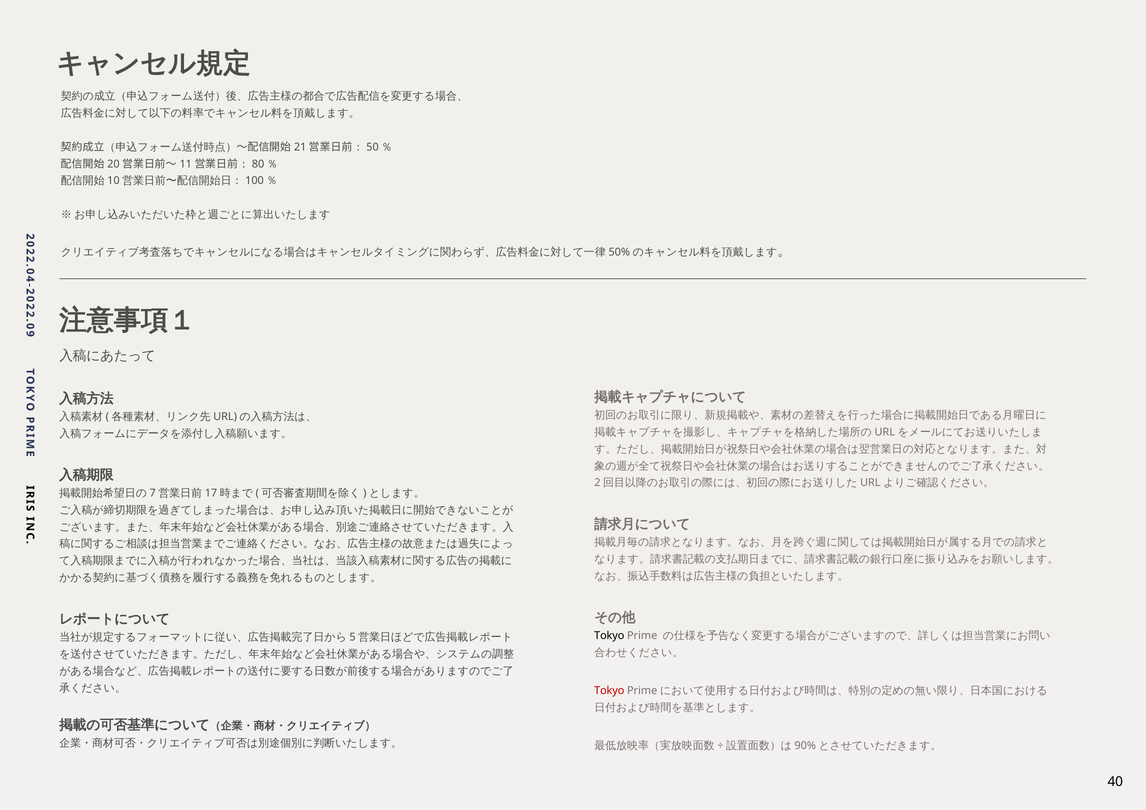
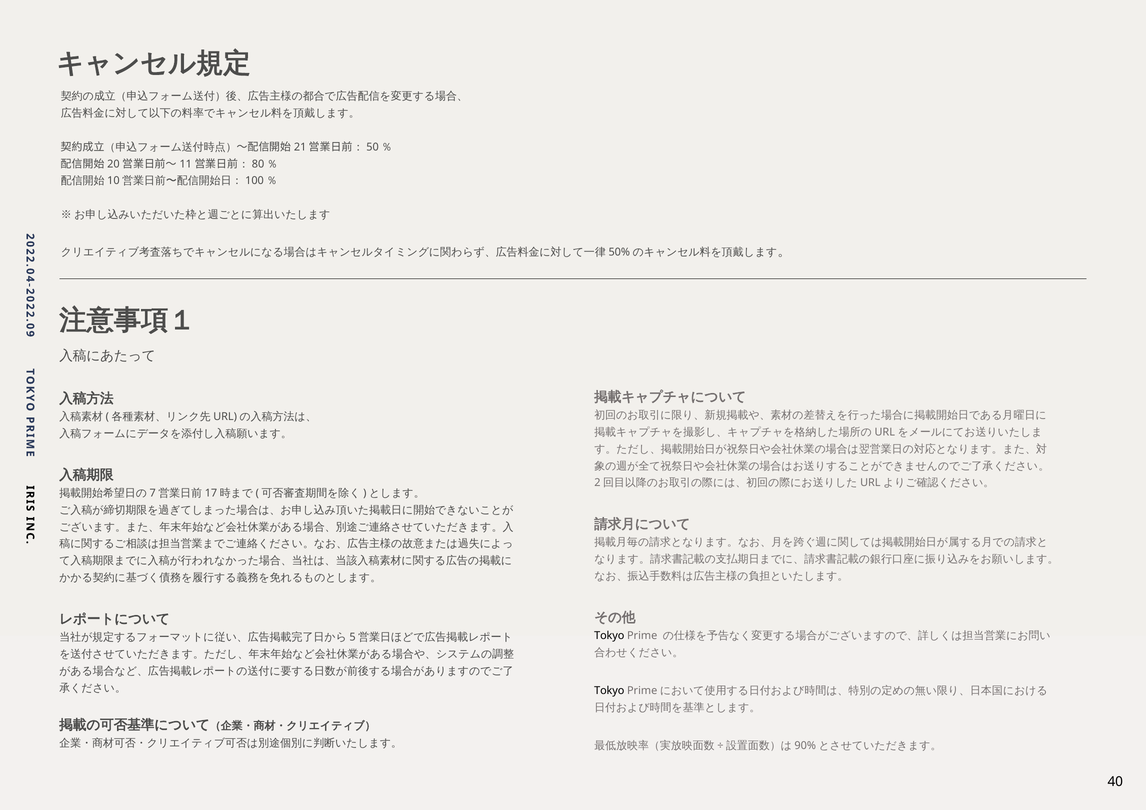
Tokyo colour: red -> black (609, 691)
